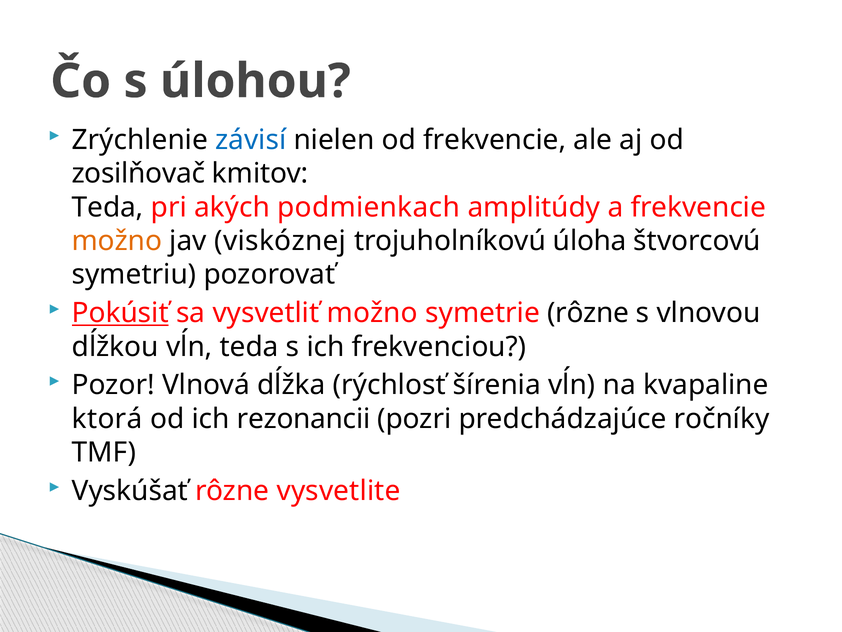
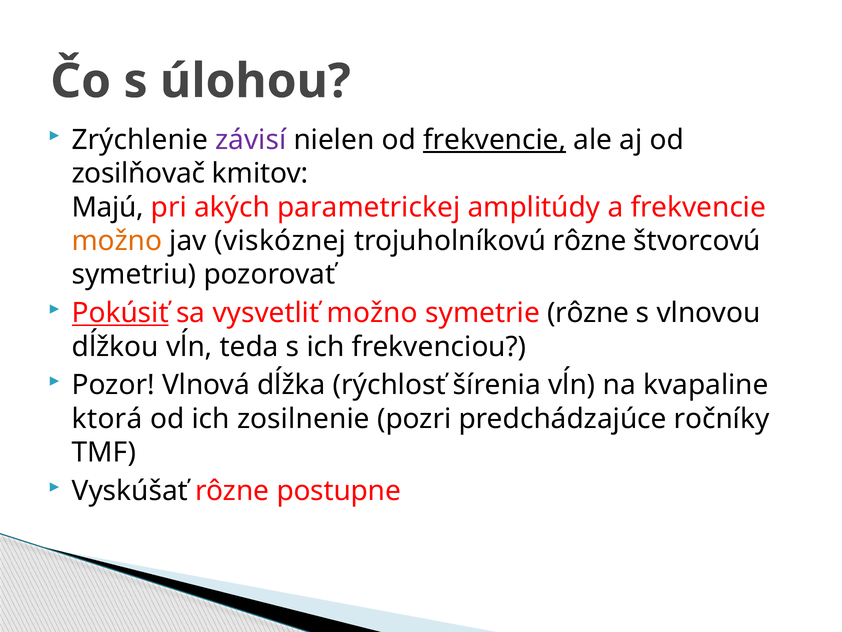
závisí colour: blue -> purple (251, 140)
frekvencie underline: none -> present (495, 140)
Teda: Teda -> Majú (108, 207)
podmienkach: podmienkach -> parametrickej (369, 207)
trojuholníkovú úloha: úloha -> rôzne (590, 241)
rezonancii: rezonancii -> zosilnenie (303, 419)
vysvetlite: vysvetlite -> postupne (339, 491)
